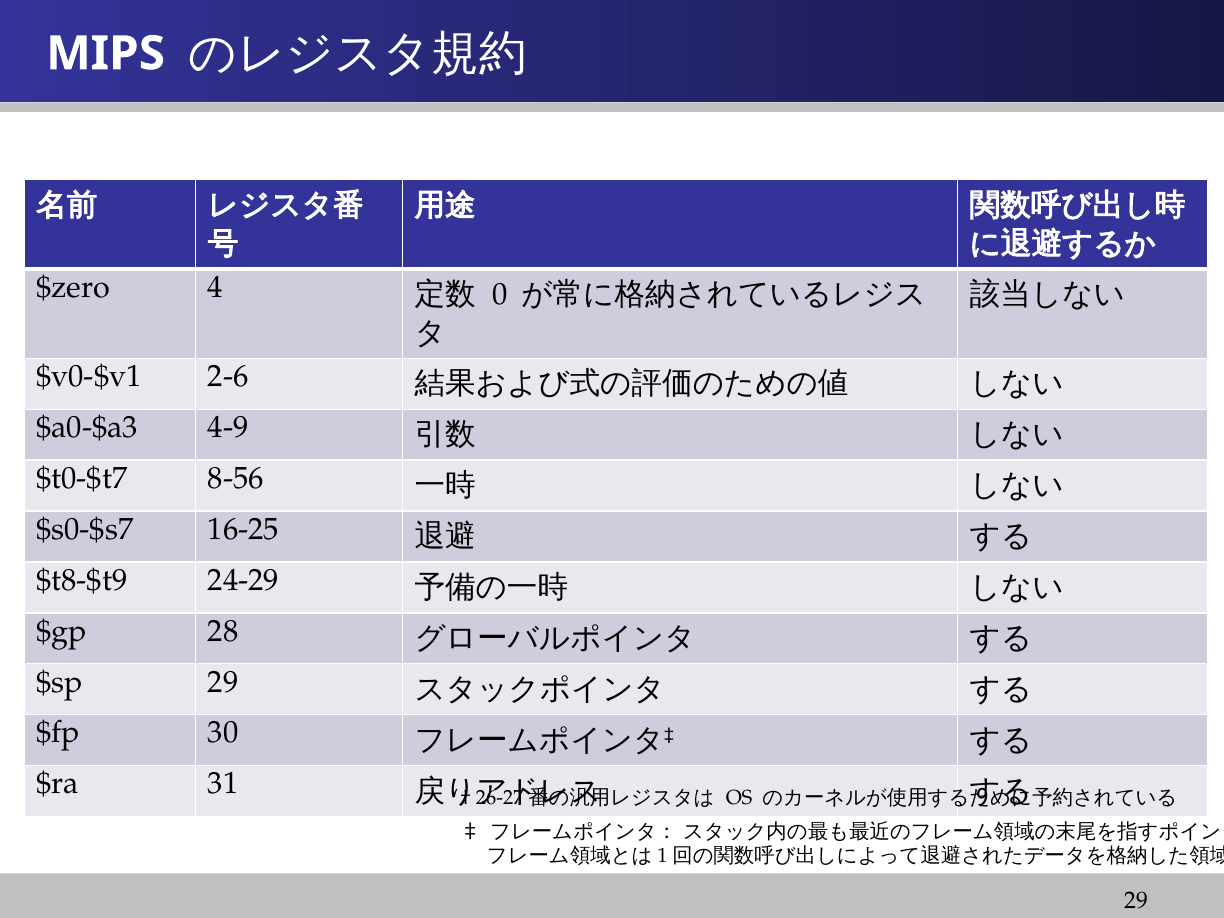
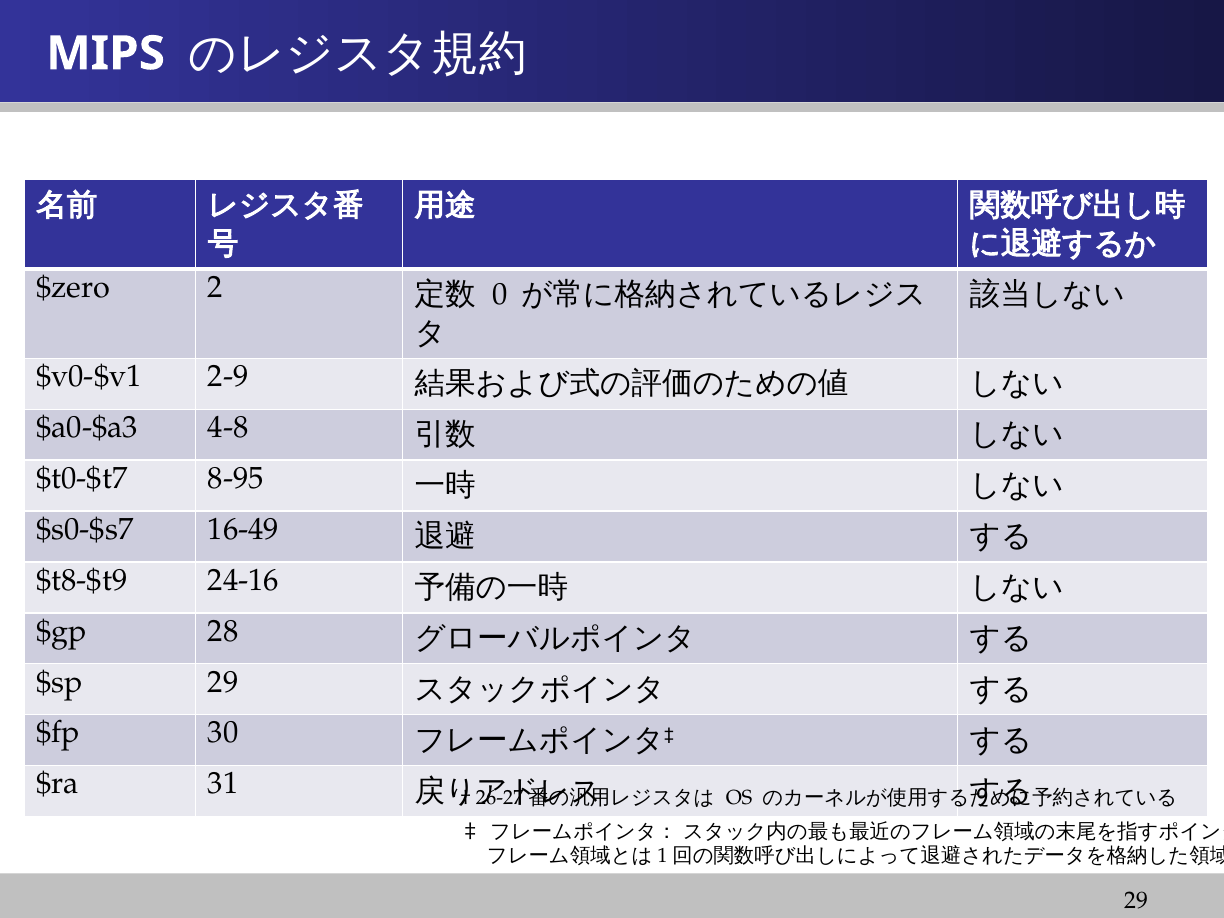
4: 4 -> 2 (215, 287)
2-6: 2-6 -> 2-9 (228, 377)
4-9: 4-9 -> 4-8 (228, 428)
8-56: 8-56 -> 8-95 (236, 478)
16-25: 16-25 -> 16-49 (243, 529)
24-29: 24-29 -> 24-16 (243, 580)
